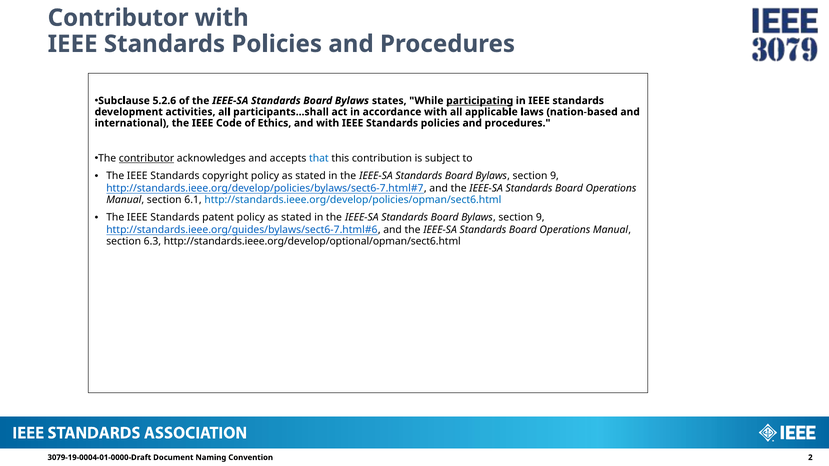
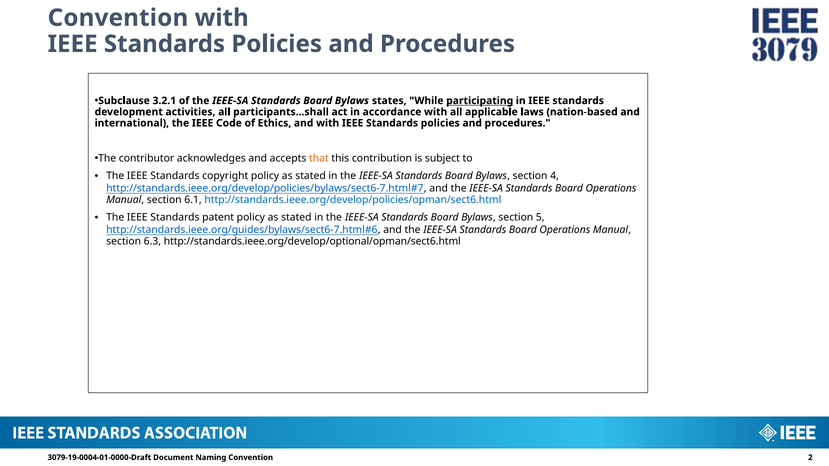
Contributor: Contributor -> Convention (118, 18)
5.2.6: 5.2.6 -> 3.2.1 (164, 101)
contributor underline: present -> none (147, 158)
that colour: blue -> orange (319, 158)
9: 9 -> 4 (555, 176)
9: 9 -> 5 (540, 218)
